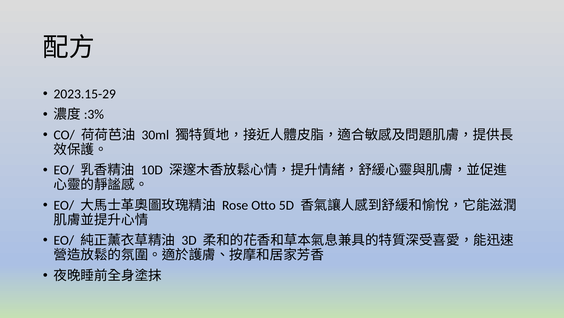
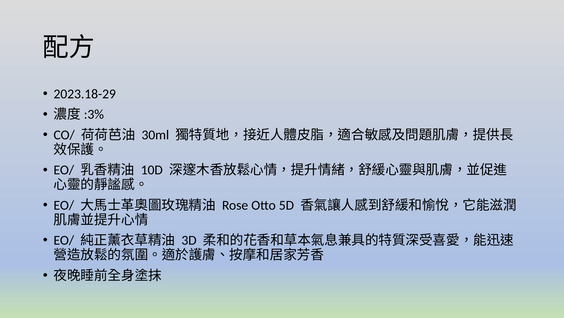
2023.15-29: 2023.15-29 -> 2023.18-29 (85, 94)
